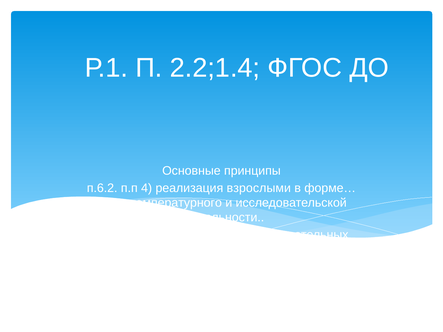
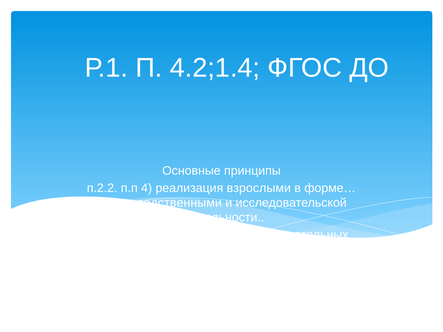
2.2;1.4: 2.2;1.4 -> 4.2;1.4 (215, 68)
п.6.2: п.6.2 -> п.2.2 (102, 188)
температурного: температурного -> следственными (176, 203)
